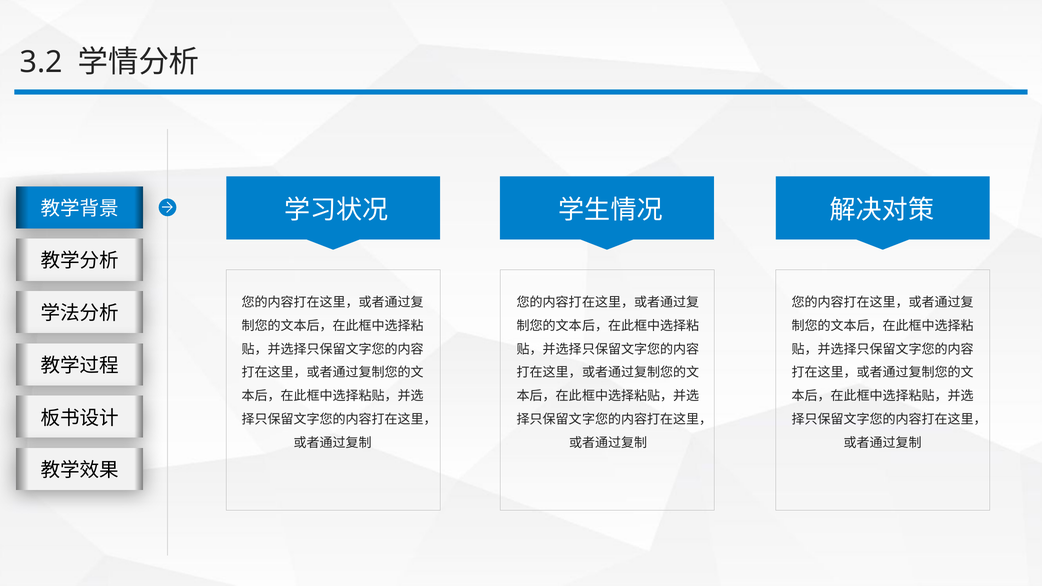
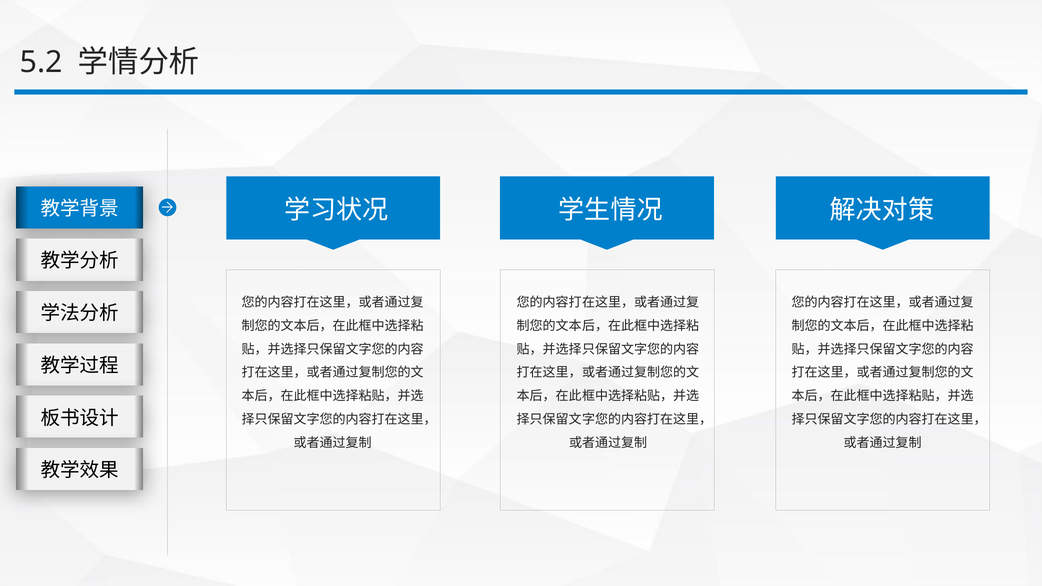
3.2: 3.2 -> 5.2 (41, 62)
